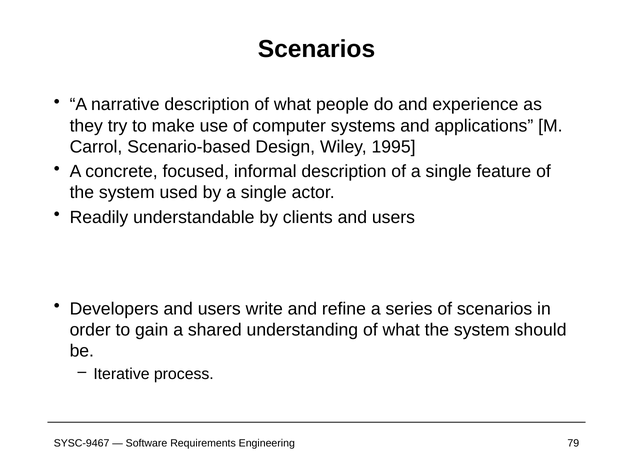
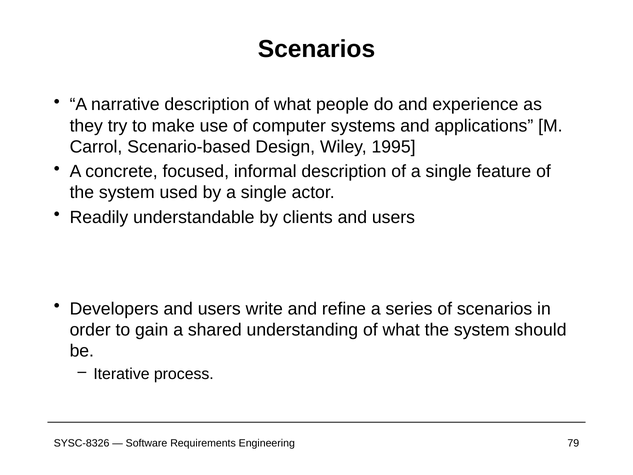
SYSC-9467: SYSC-9467 -> SYSC-8326 (82, 443)
